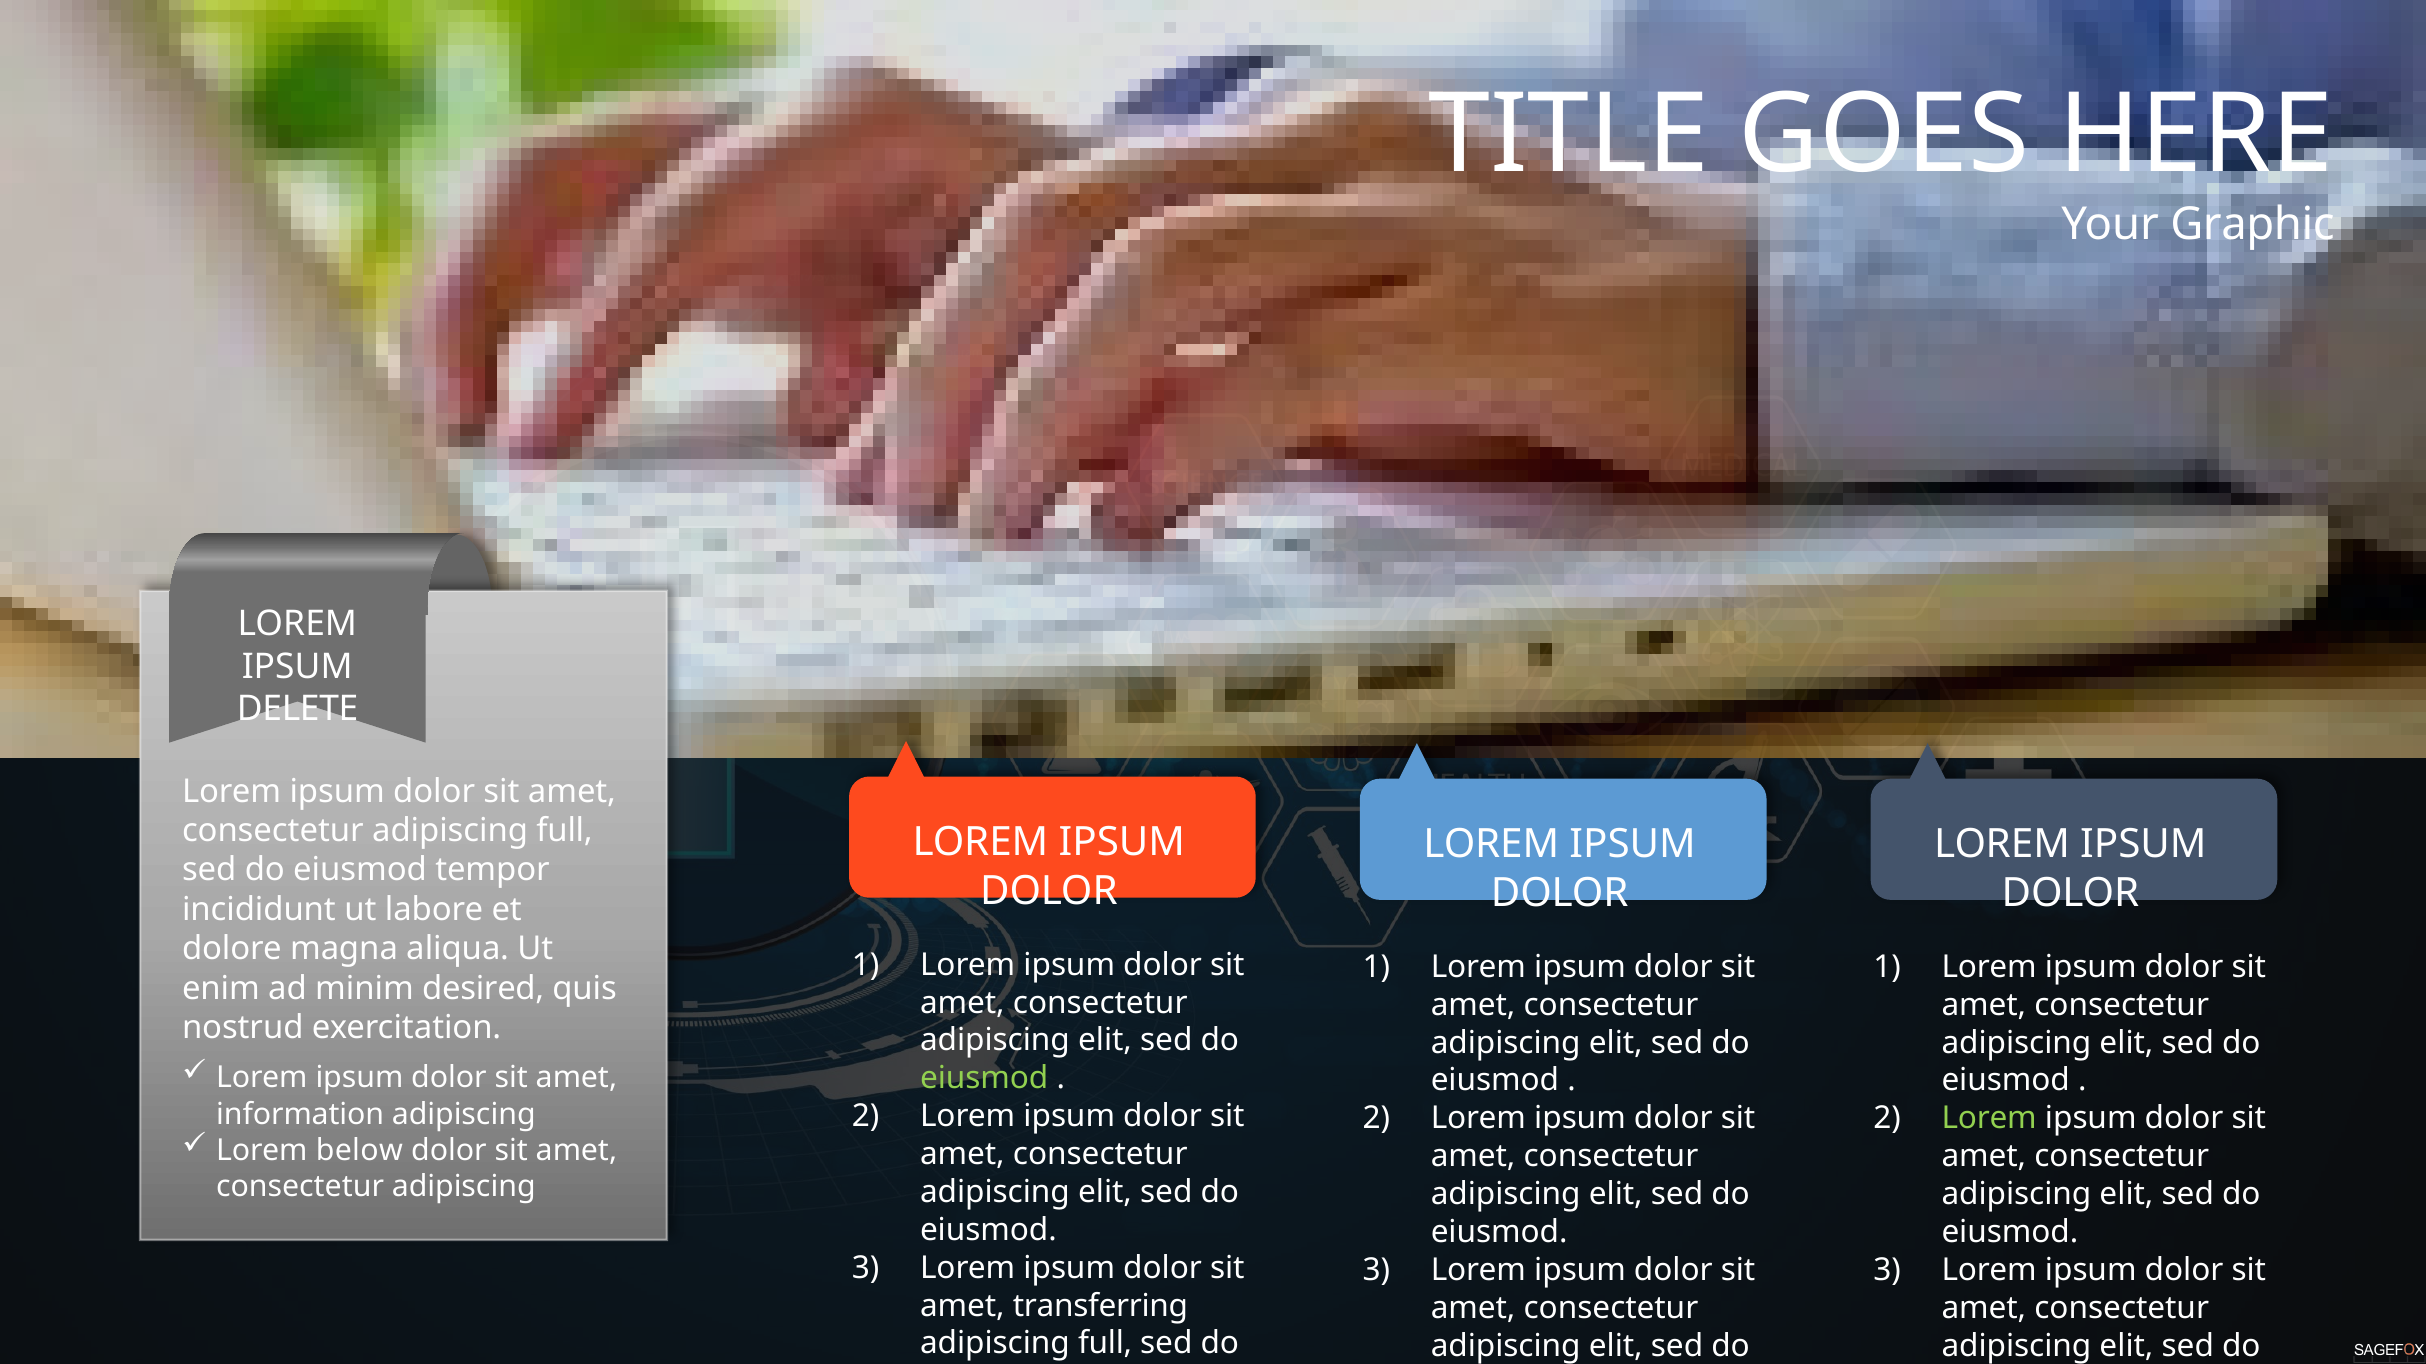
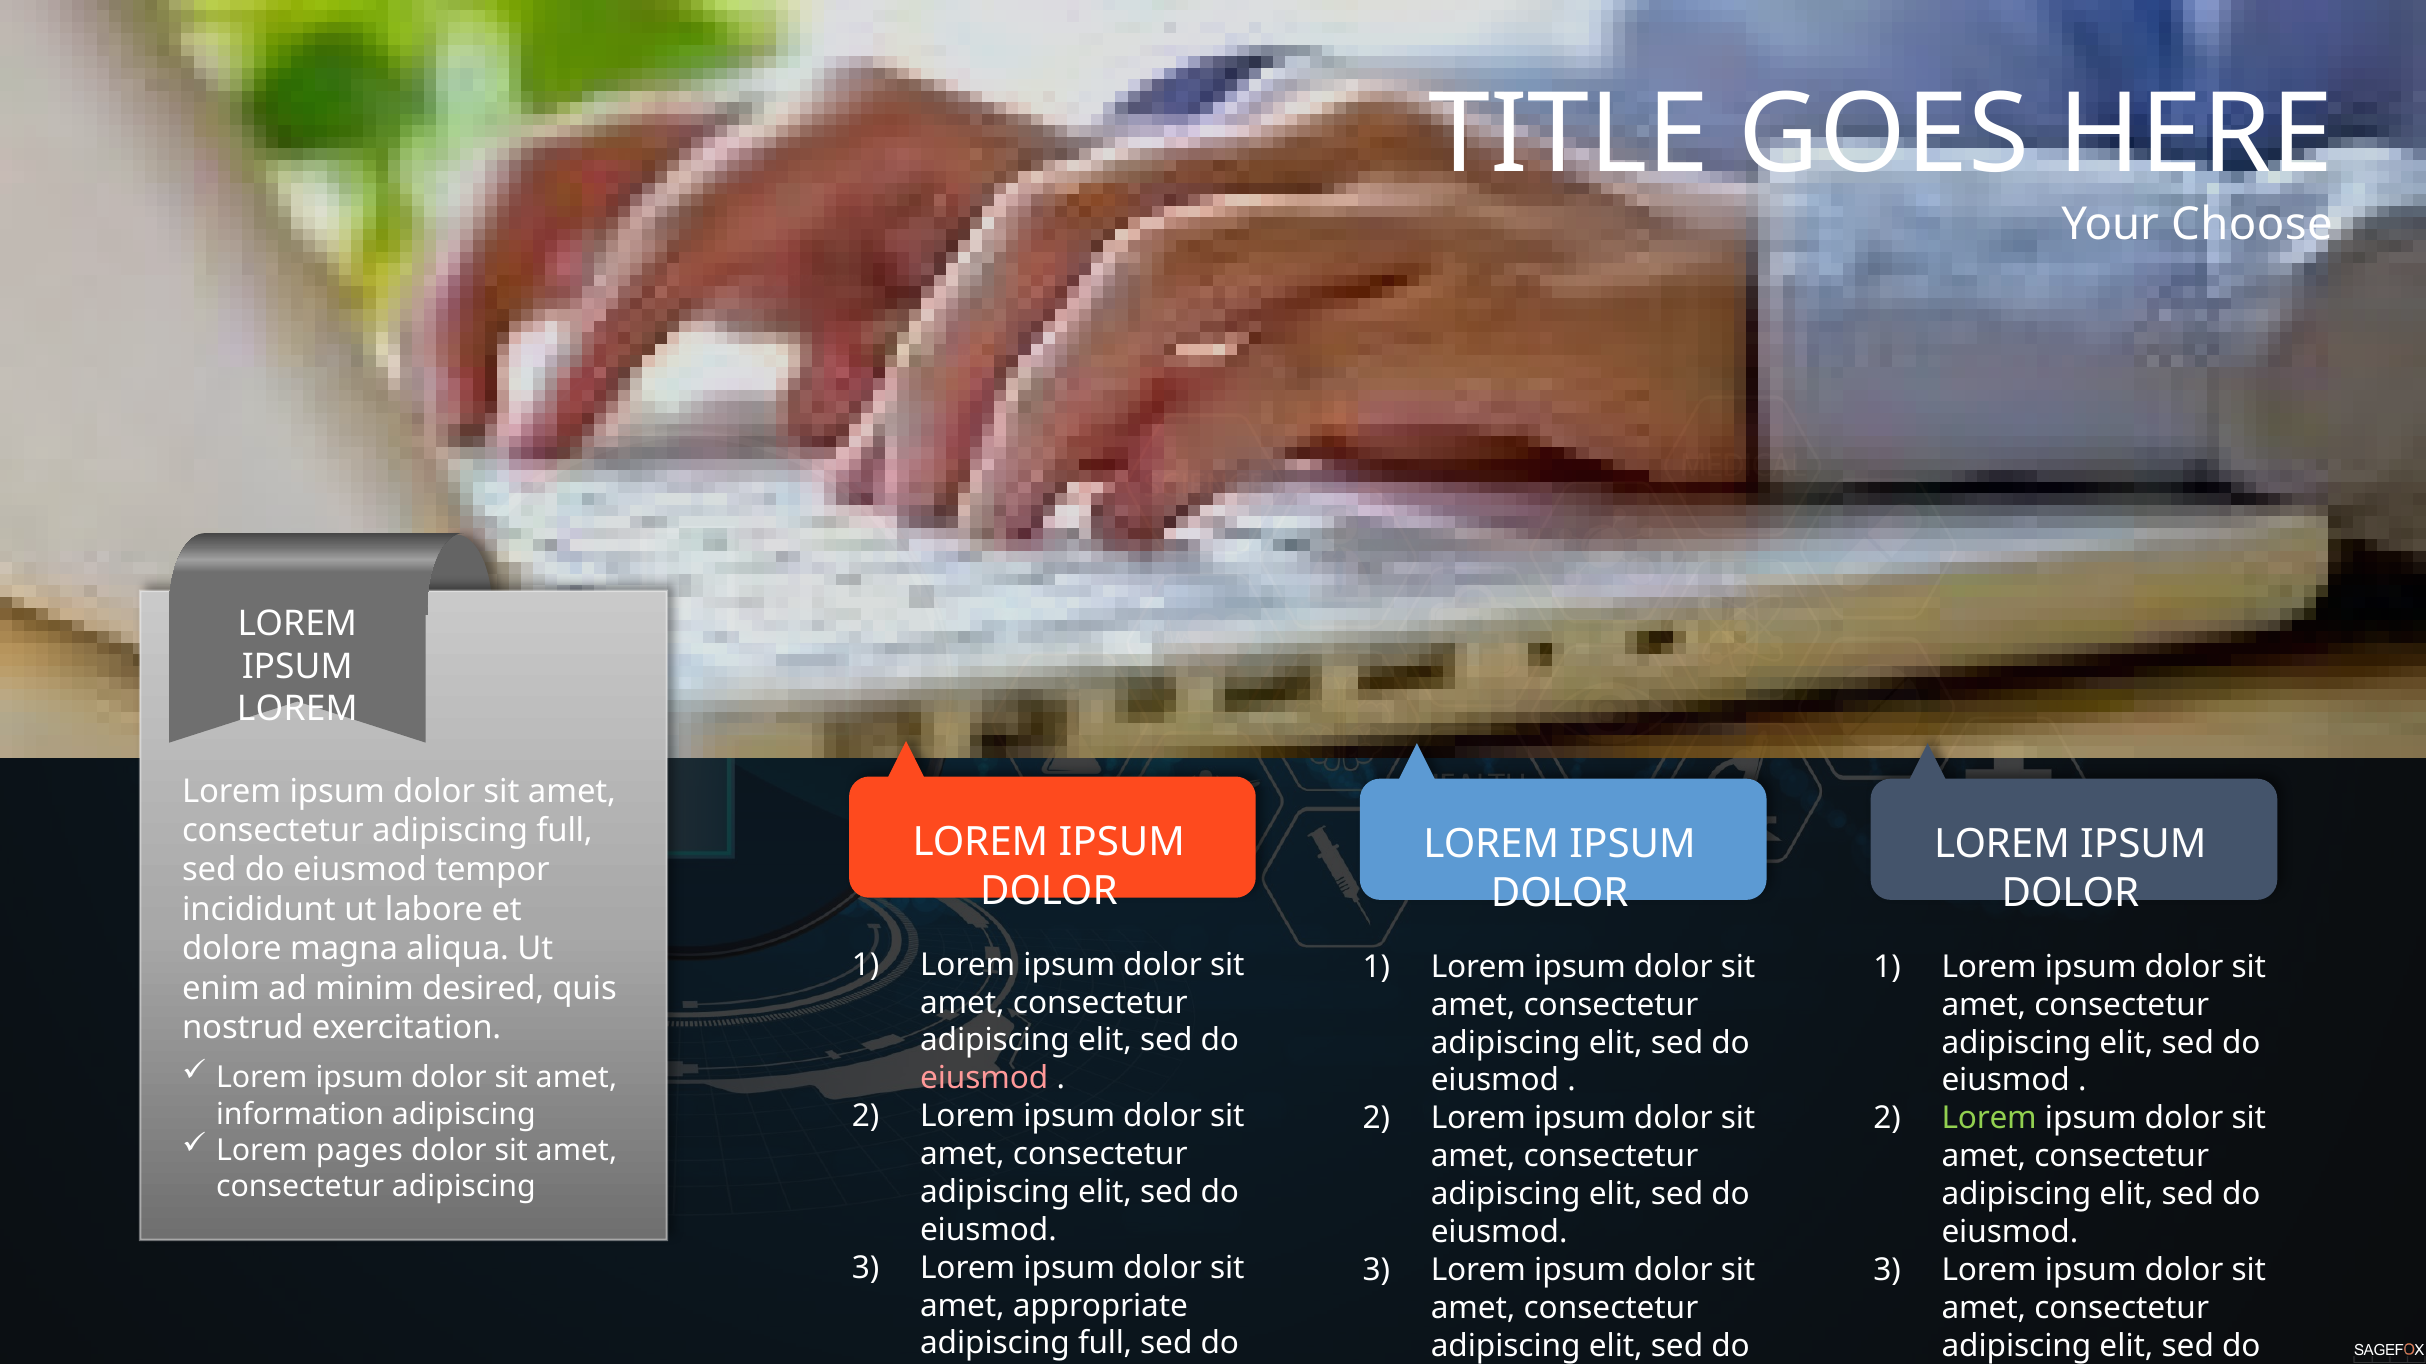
Graphic: Graphic -> Choose (2252, 224)
DELETE: DELETE -> LOREM (297, 709)
eiusmod colour: light green -> pink (984, 1079)
below: below -> pages (359, 1151)
transferring: transferring -> appropriate (1100, 1306)
